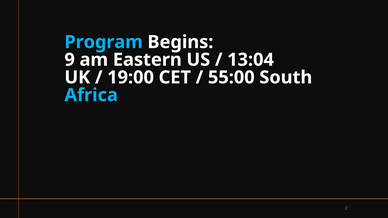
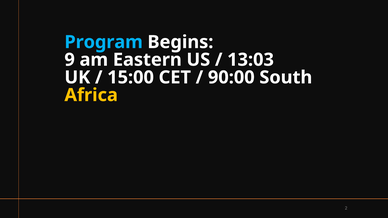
13:04: 13:04 -> 13:03 (251, 60)
19:00: 19:00 -> 15:00 (131, 77)
55:00: 55:00 -> 90:00 (231, 77)
Africa colour: light blue -> yellow (91, 95)
